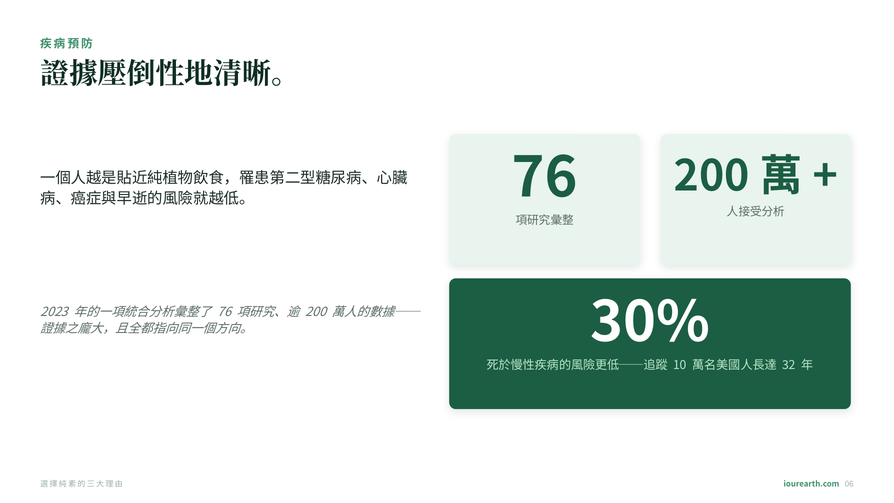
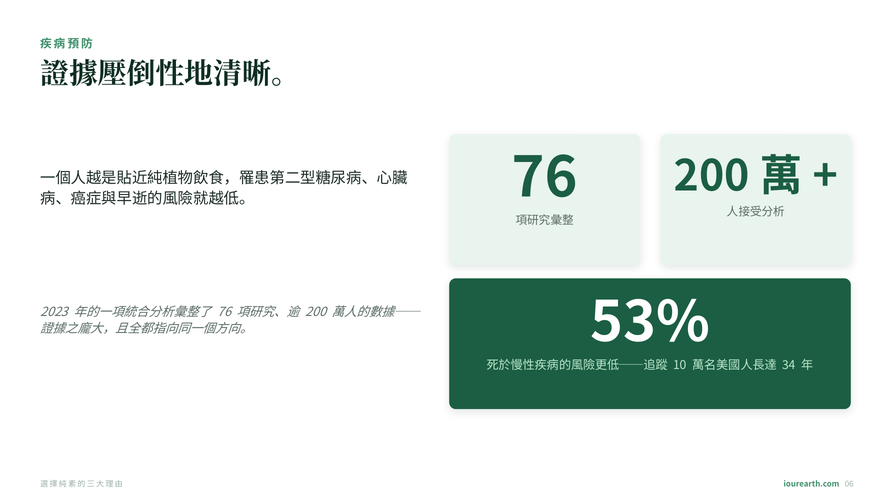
30%: 30% -> 53% (650, 323)
32: 32 -> 34 (789, 365)
